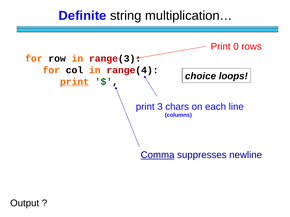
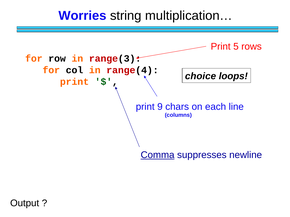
Definite: Definite -> Worries (83, 16)
0: 0 -> 5 (236, 47)
print underline: present -> none (74, 82)
3: 3 -> 9 (160, 107)
